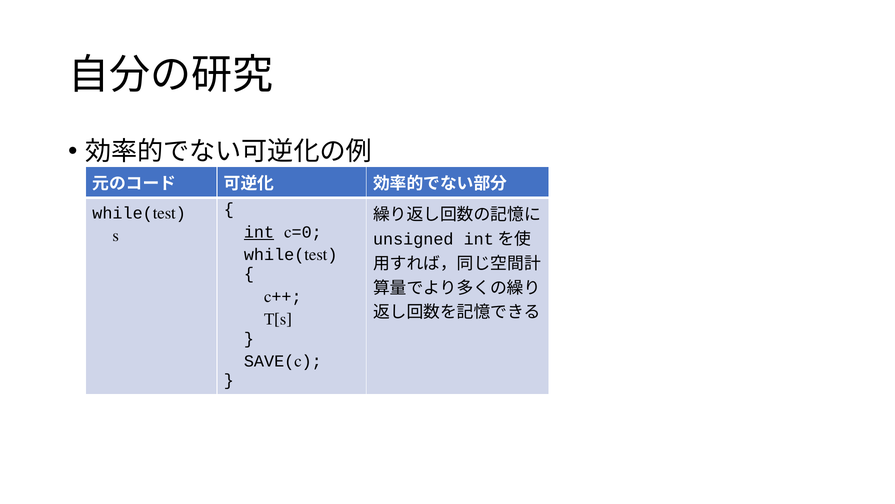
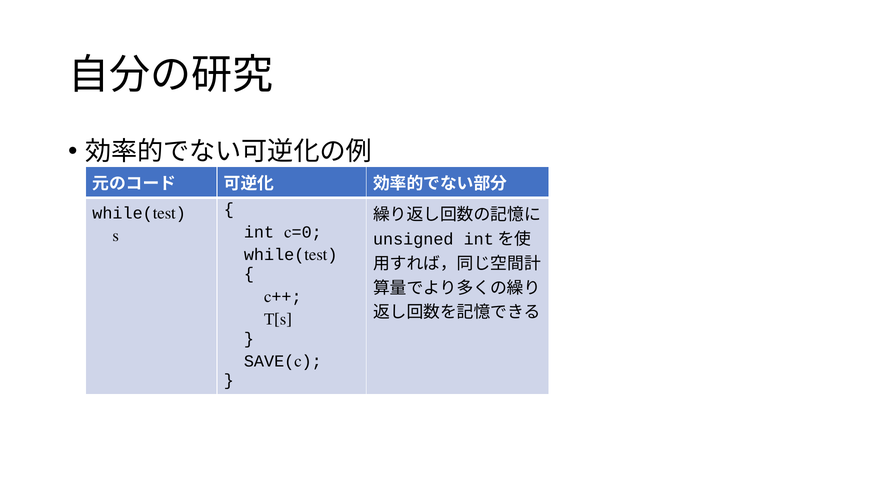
int underline: present -> none (259, 232)
